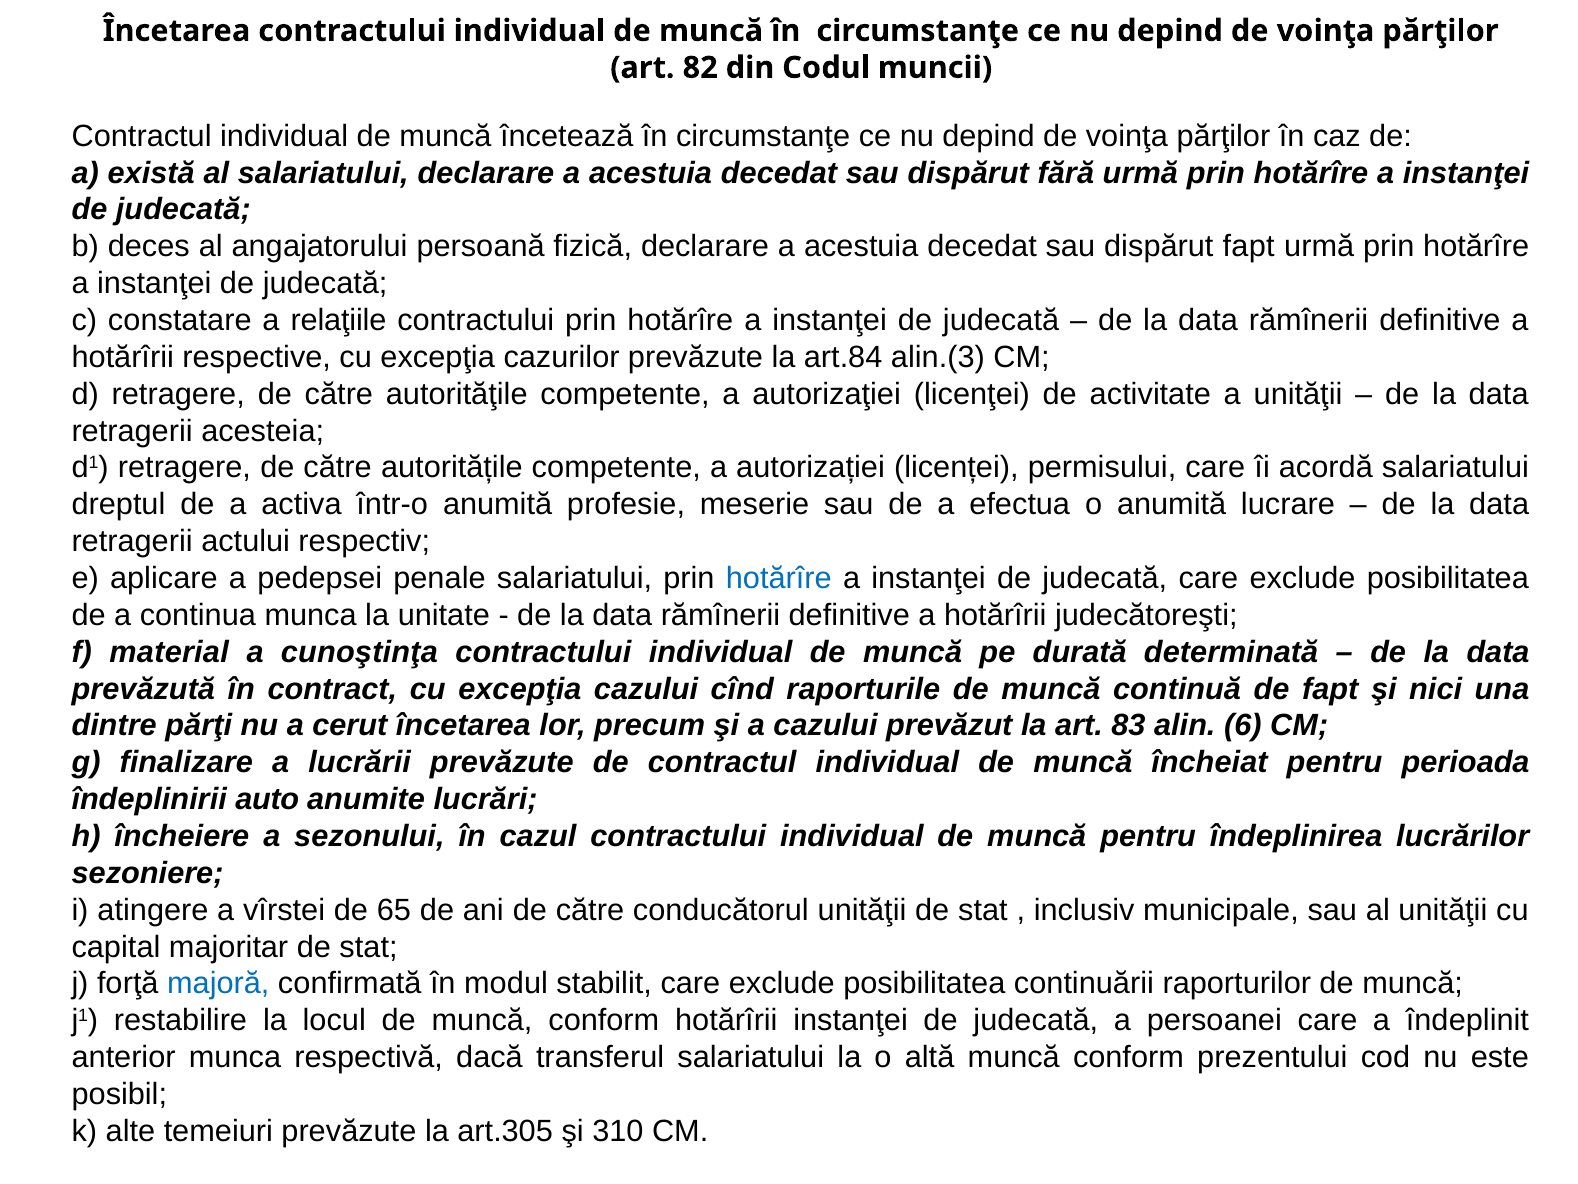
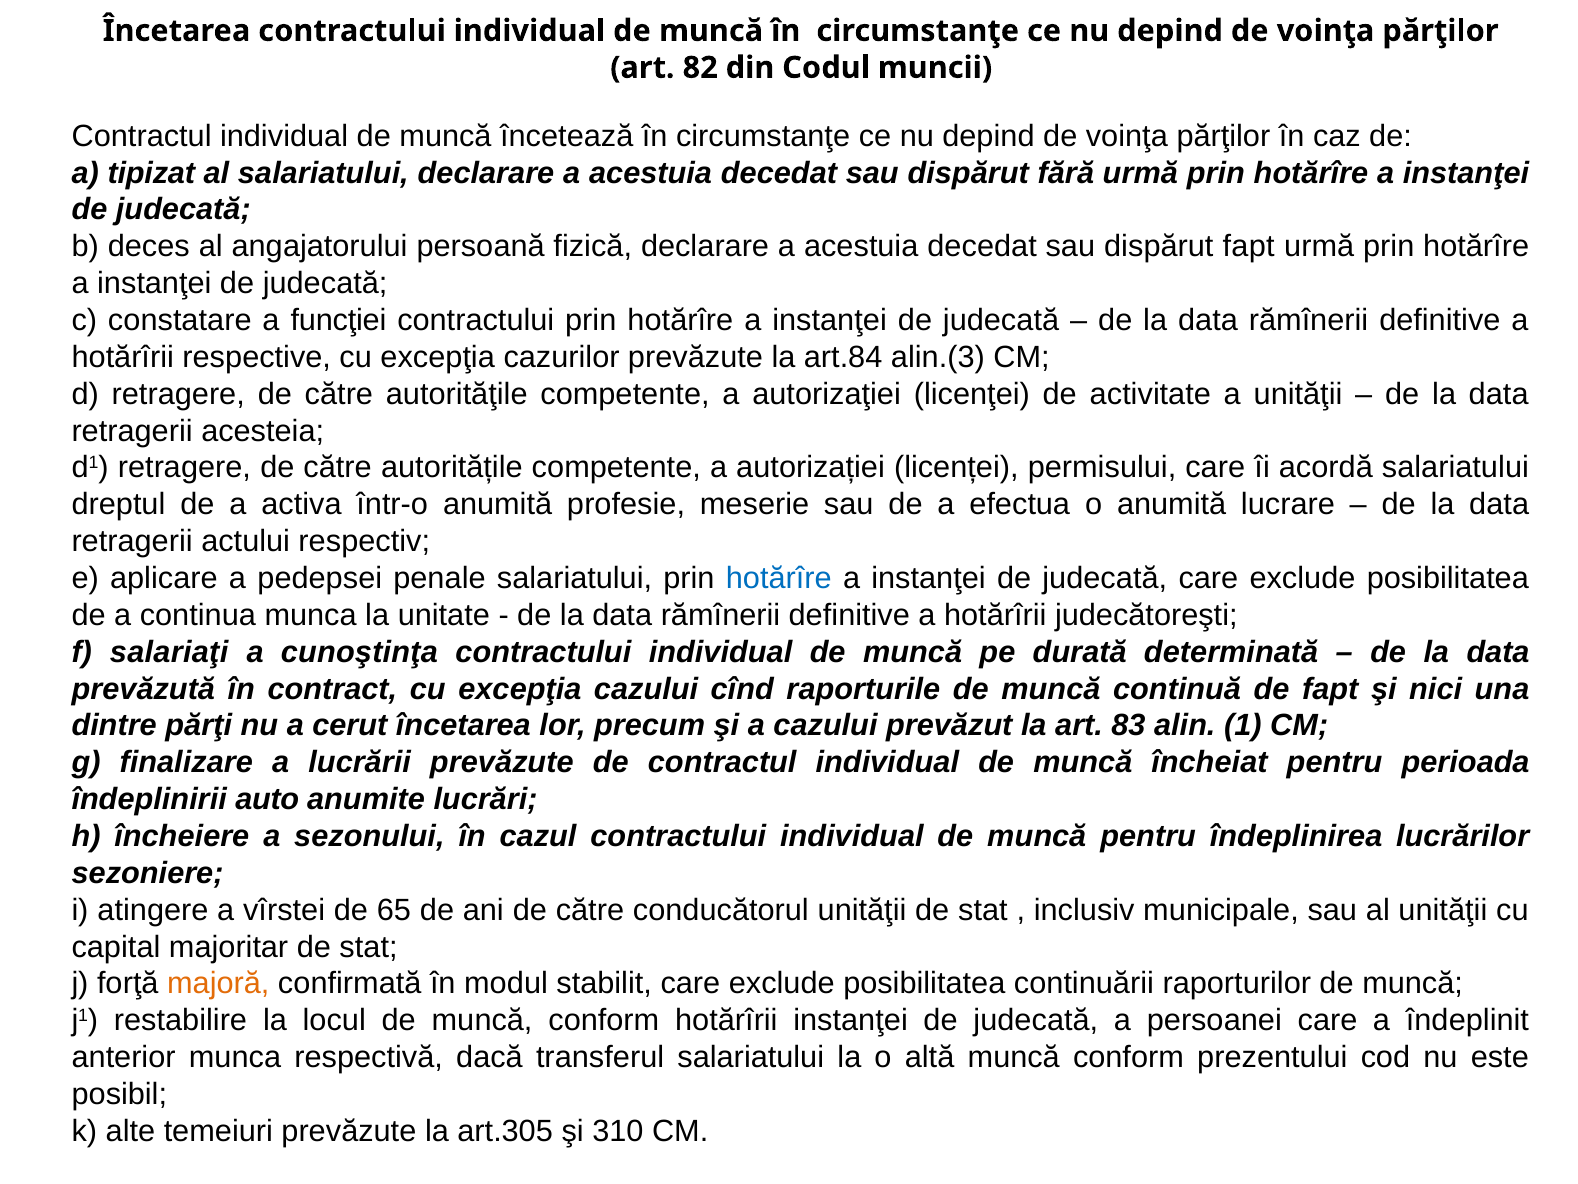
există: există -> tipizat (151, 173)
relaţiile: relaţiile -> funcţiei (339, 320)
material: material -> salariaţi (169, 652)
6: 6 -> 1 (1243, 726)
majoră colour: blue -> orange (218, 983)
